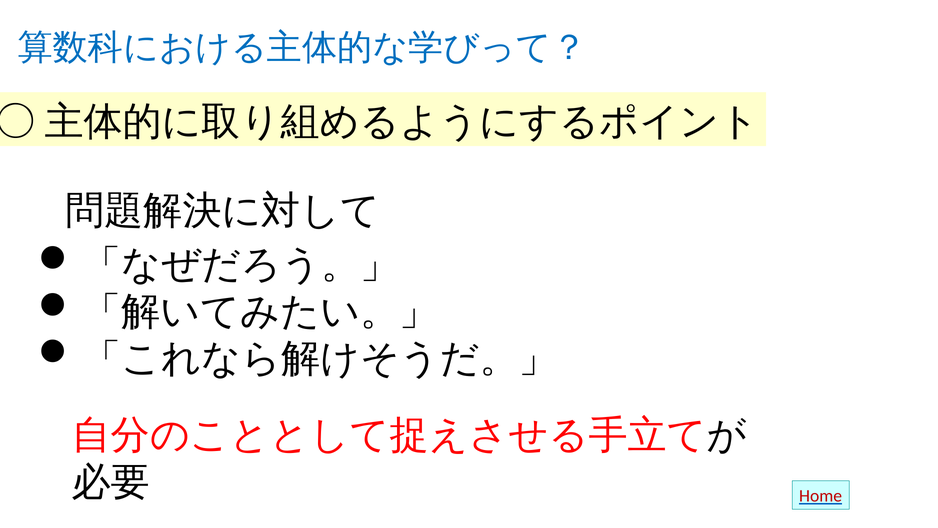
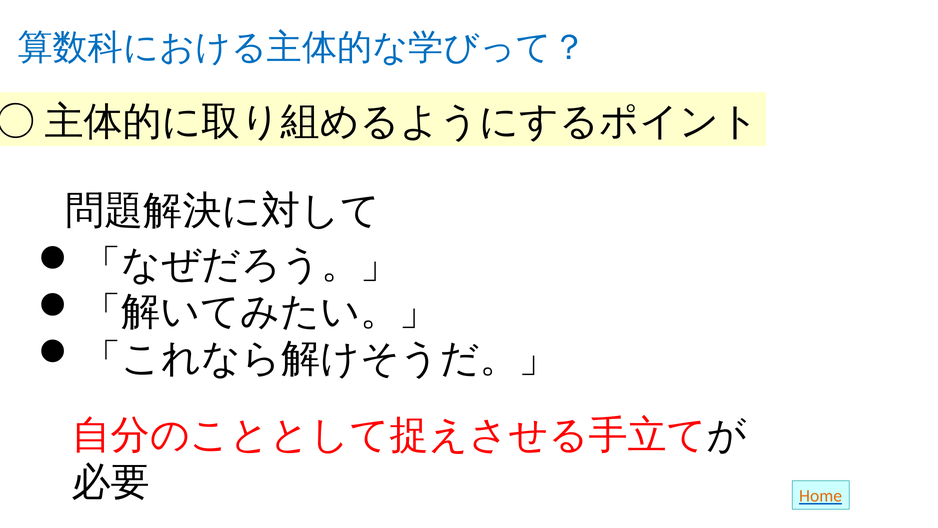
Home colour: red -> orange (821, 496)
